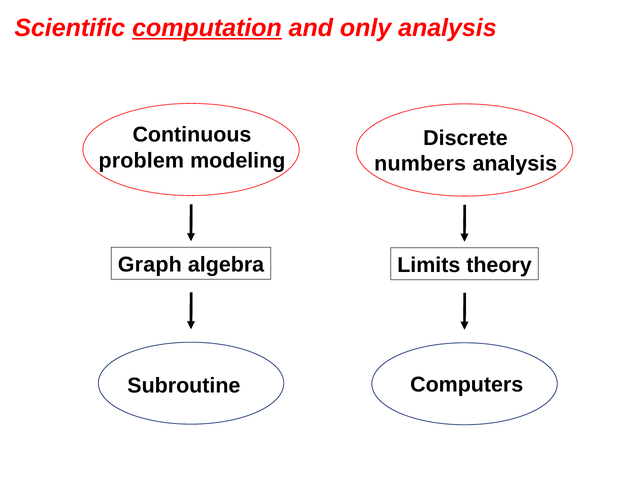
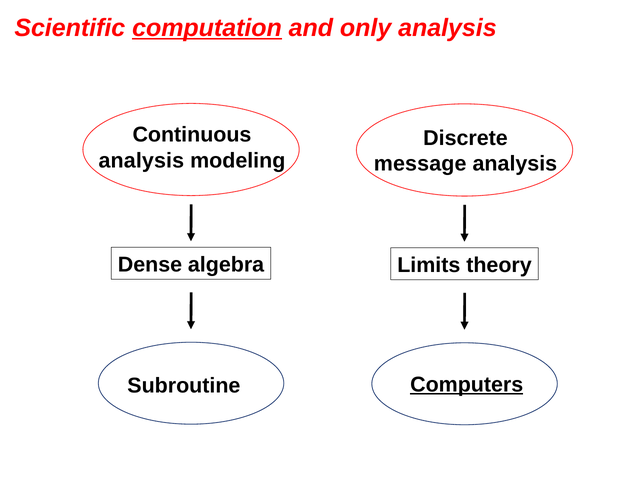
problem: problem -> analysis (141, 161)
numbers: numbers -> message (420, 164)
Graph: Graph -> Dense (150, 265)
Computers underline: none -> present (467, 385)
